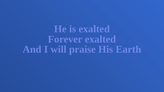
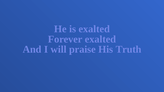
Earth: Earth -> Truth (129, 49)
